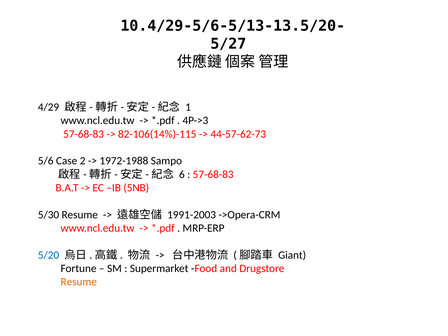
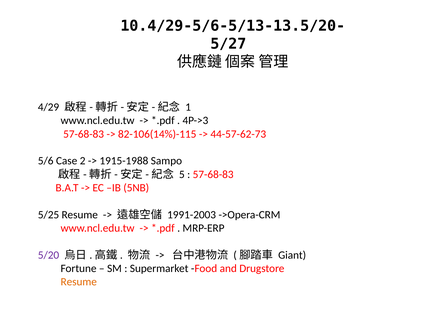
1972-1988: 1972-1988 -> 1915-1988 (124, 161)
6: 6 -> 5 (182, 174)
5/30: 5/30 -> 5/25 (49, 215)
5/20 colour: blue -> purple (49, 255)
